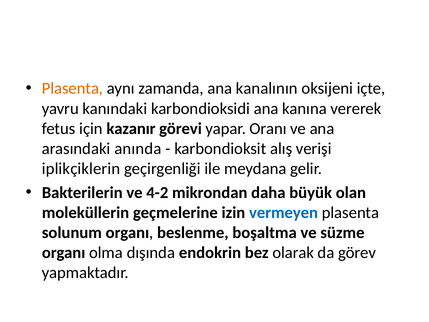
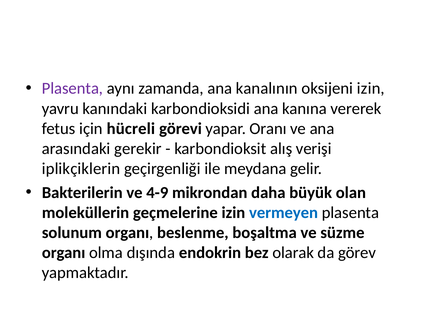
Plasenta colour: orange -> purple (72, 88)
oksijeni içte: içte -> izin (371, 88)
kazanır: kazanır -> hücreli (131, 128)
anında: anında -> gerekir (138, 148)
4-2: 4-2 -> 4-9 (157, 192)
